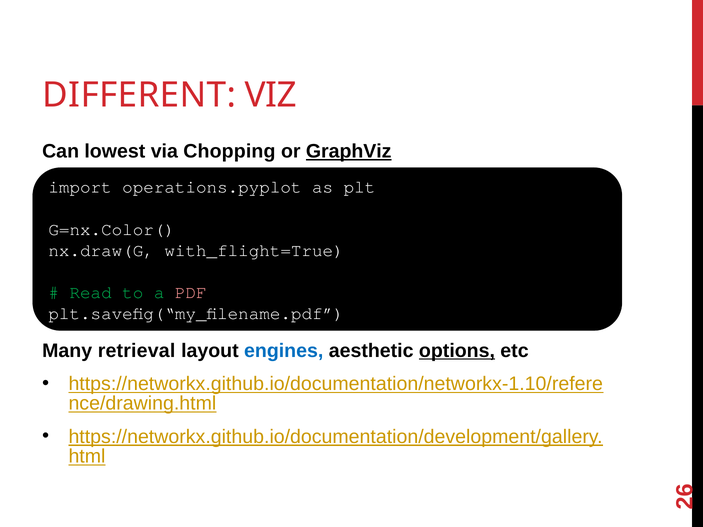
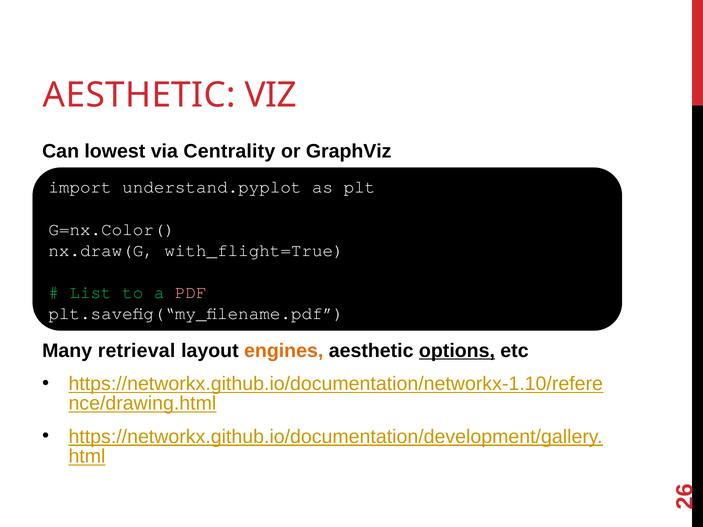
DIFFERENT: DIFFERENT -> AESTHETIC (139, 95)
Chopping: Chopping -> Centrality (229, 151)
GraphViz underline: present -> none (349, 151)
operations.pyplot: operations.pyplot -> understand.pyplot (212, 187)
Read: Read -> List (91, 293)
engines colour: blue -> orange (284, 351)
